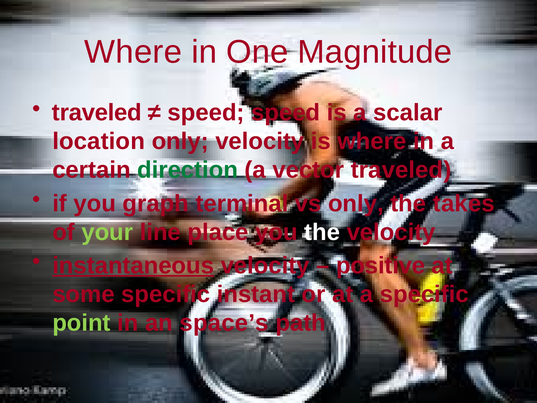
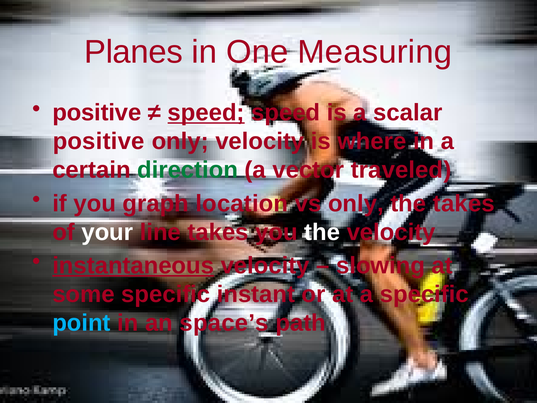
Where: Where -> Planes (133, 52)
Magnitude: Magnitude -> Measuring (375, 52)
traveled: traveled -> positive (97, 113)
speed underline: none -> present (206, 113)
location: location -> positive (99, 141)
terminal: terminal -> location (242, 203)
your colour: light green -> white (107, 232)
line place: place -> takes (218, 232)
positive: positive -> slowing (381, 265)
point colour: light green -> light blue (81, 323)
